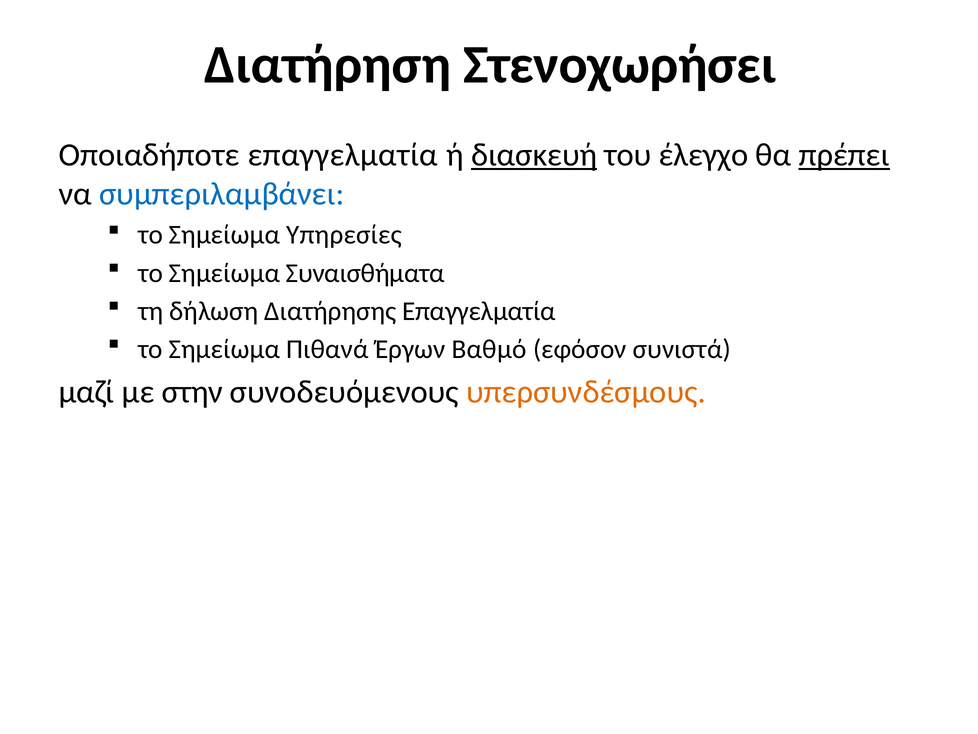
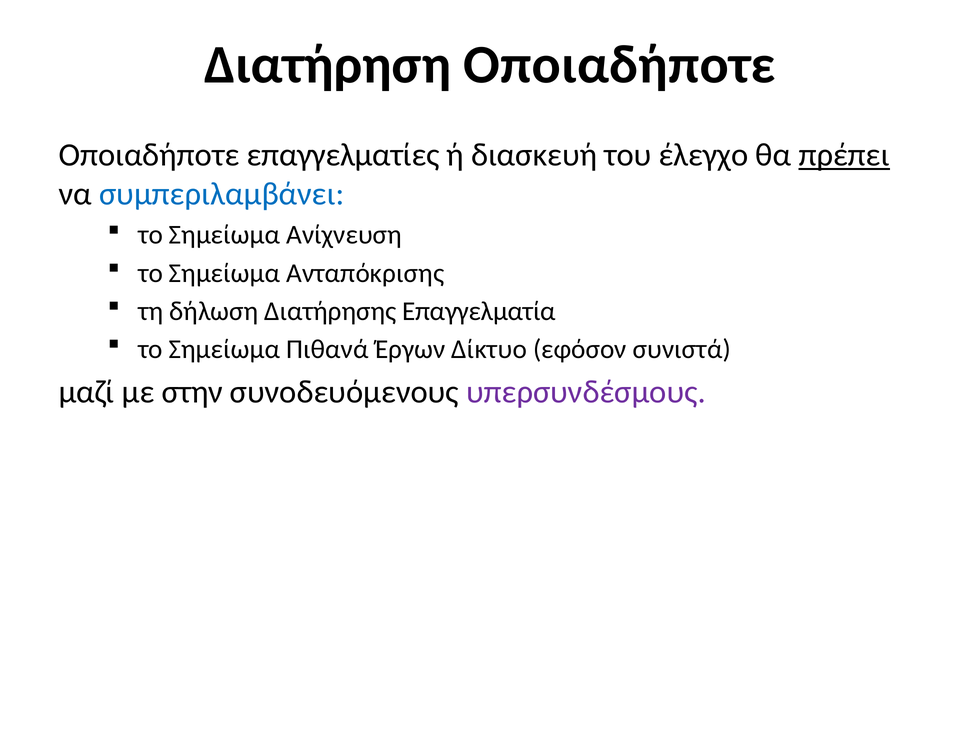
Διατήρηση Στενοχωρήσει: Στενοχωρήσει -> Οποιαδήποτε (619, 65)
Οποιαδήποτε επαγγελματία: επαγγελματία -> επαγγελματίες (343, 155)
διασκευή underline: present -> none (534, 155)
Υπηρεσίες: Υπηρεσίες -> Ανίχνευση (344, 235)
Συναισθήματα: Συναισθήματα -> Ανταπόκρισης (365, 273)
Βαθμό: Βαθμό -> Δίκτυο (489, 349)
υπερσυνδέσμους colour: orange -> purple (586, 392)
